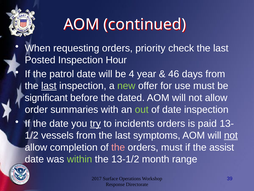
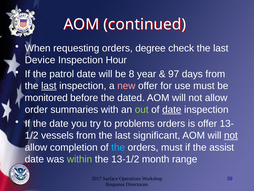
priority: priority -> degree (150, 48)
Posted: Posted -> Device (40, 60)
4: 4 -> 8 (132, 74)
46: 46 -> 97 (174, 74)
new colour: light green -> pink (126, 86)
significant: significant -> monitored (46, 98)
date underline: none -> present (172, 109)
try underline: present -> none (95, 123)
incidents: incidents -> problems (135, 123)
is paid: paid -> offer (207, 123)
symptoms: symptoms -> significant (157, 135)
the colour: pink -> light blue (118, 147)
